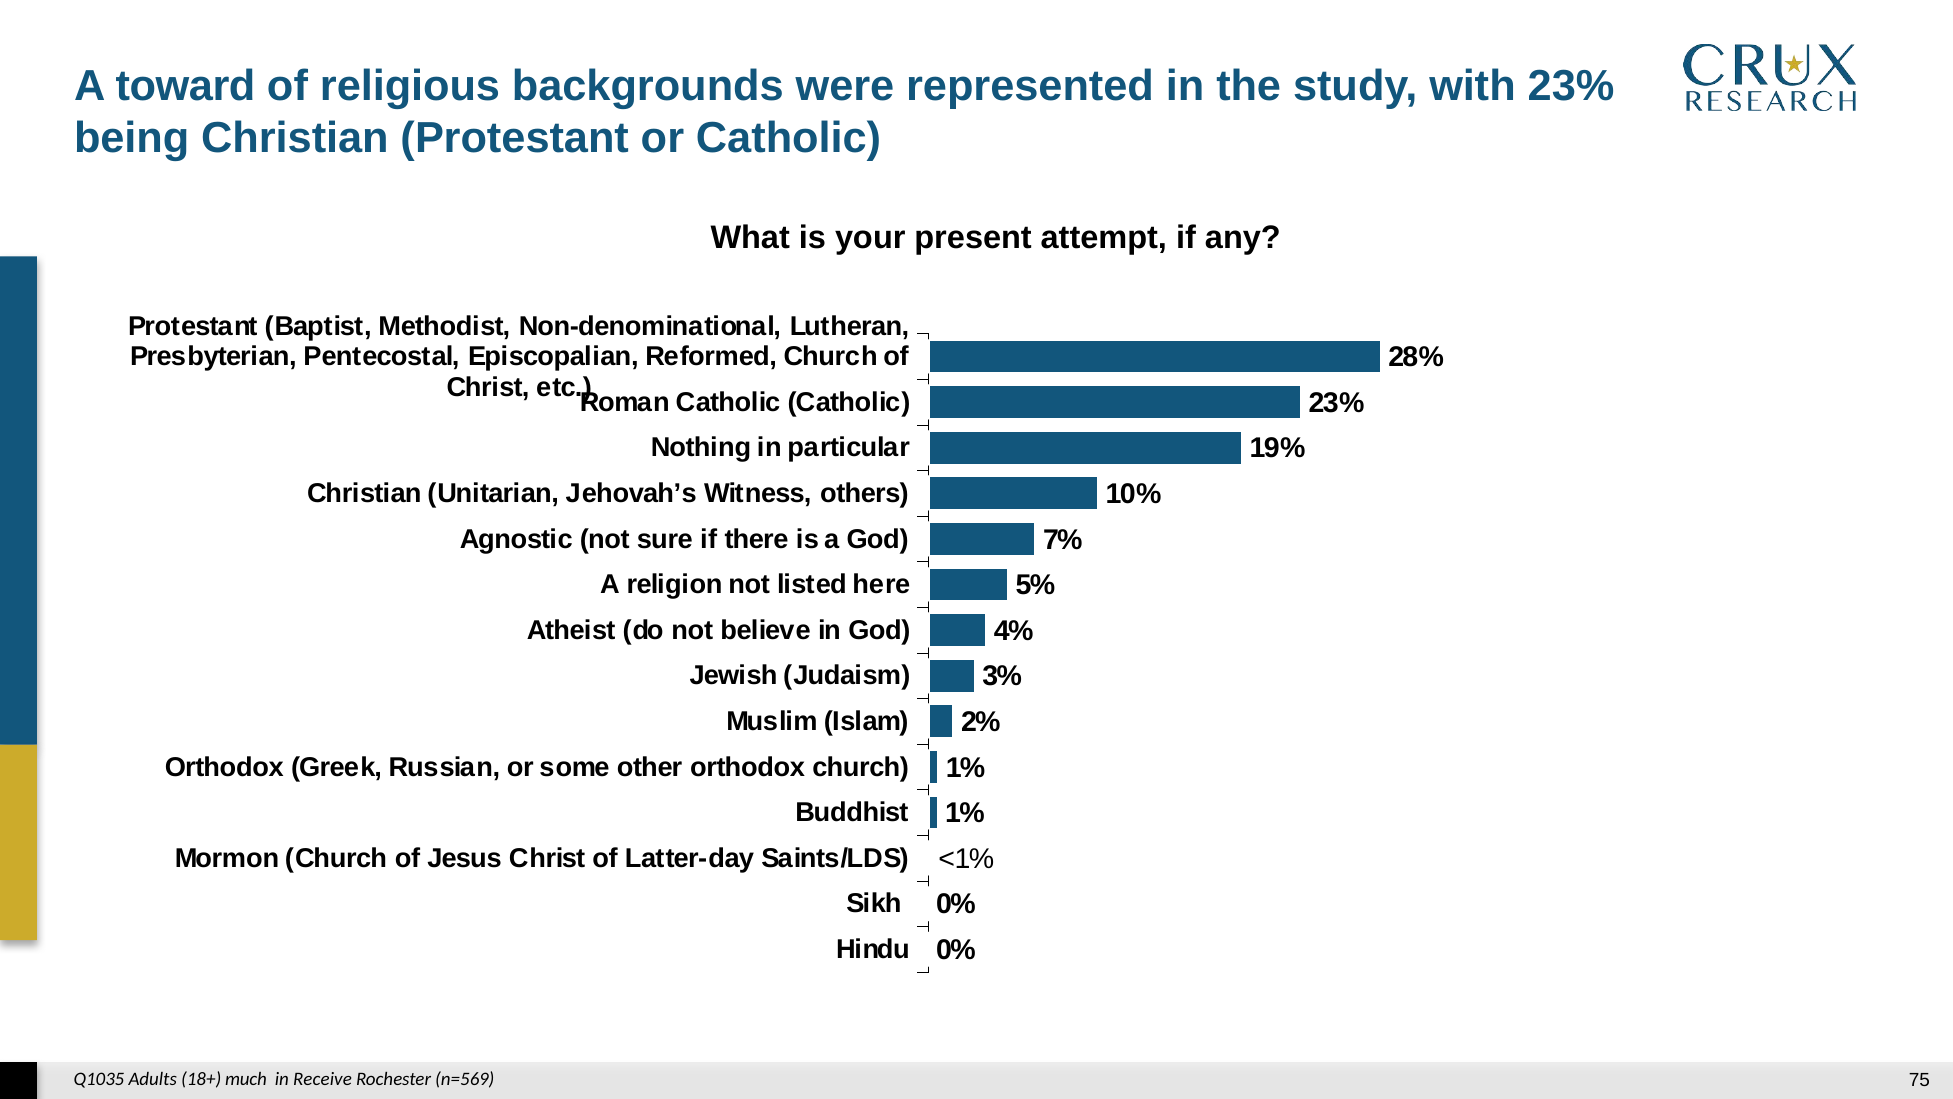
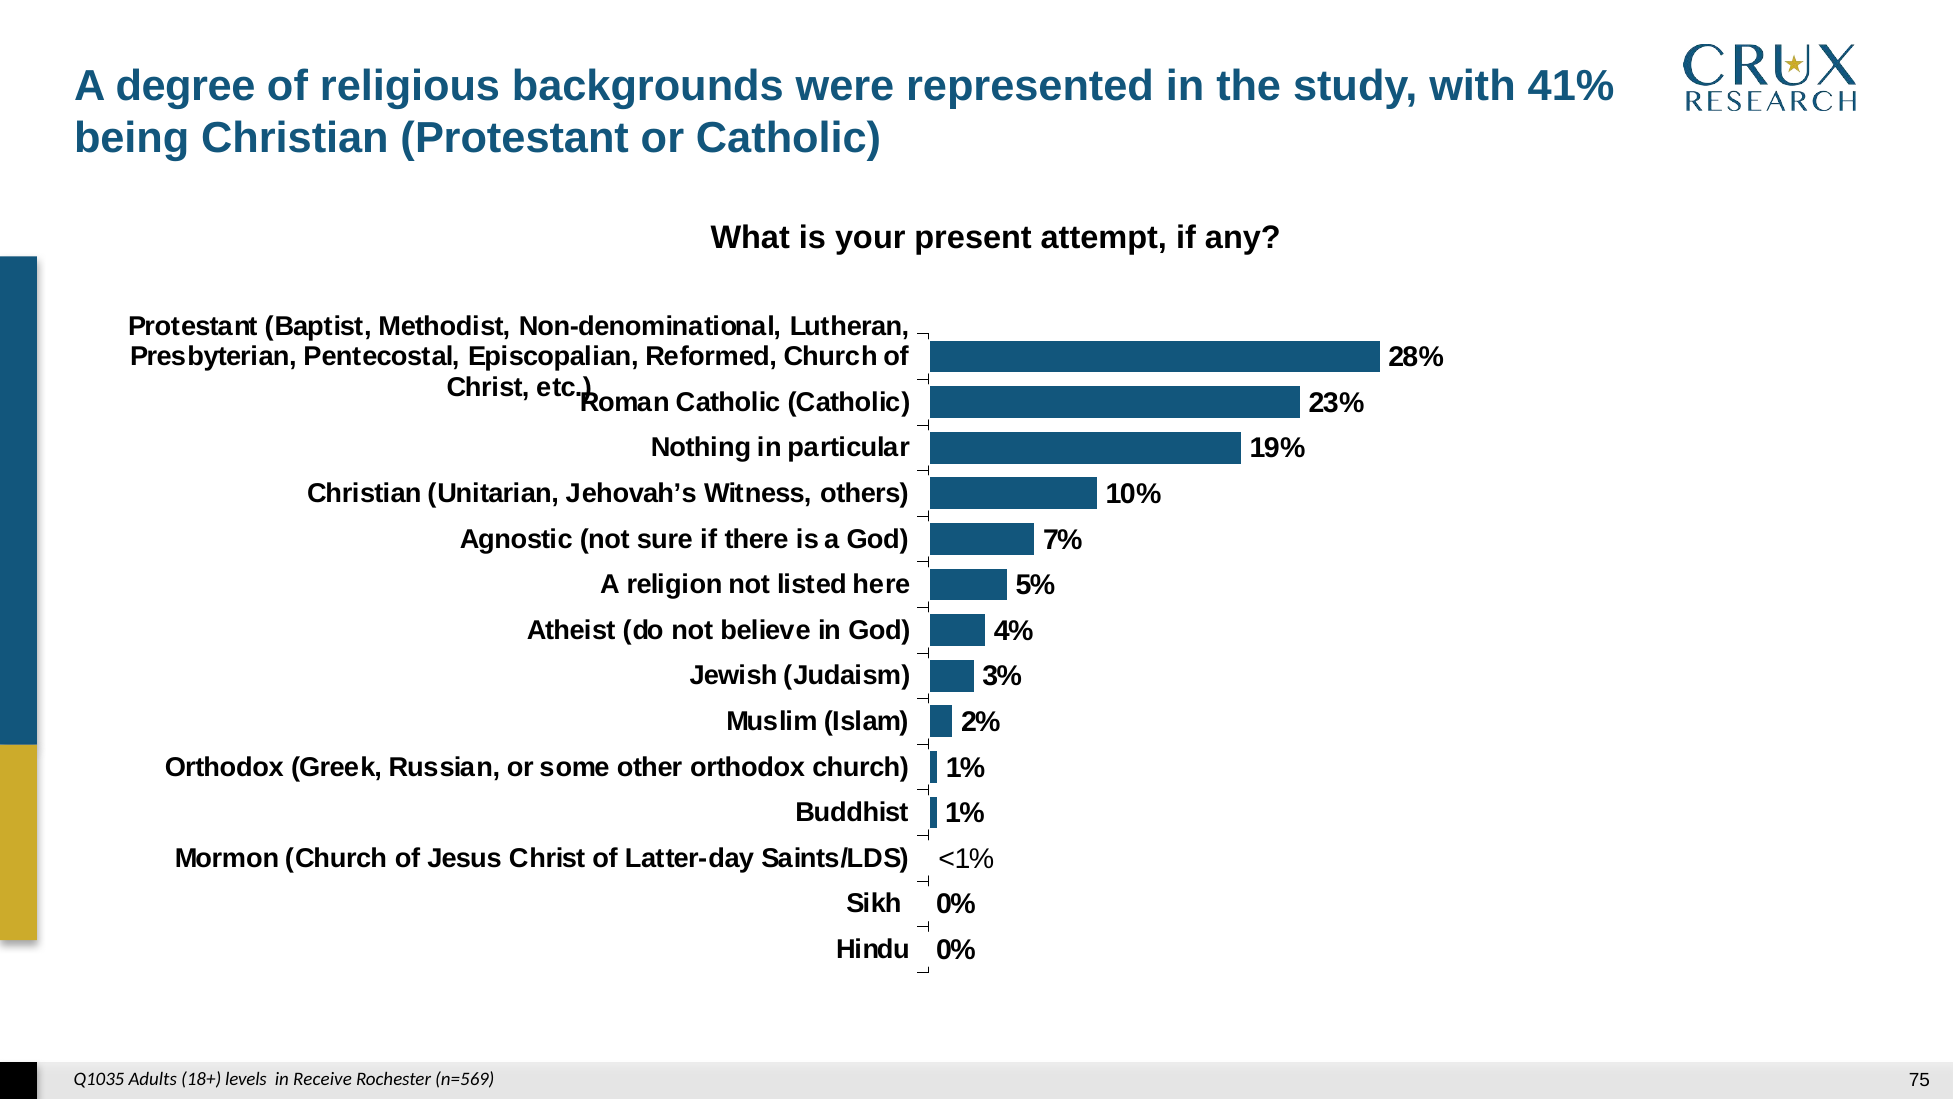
toward: toward -> degree (185, 86)
with 23%: 23% -> 41% (1571, 86)
much: much -> levels (246, 1079)
